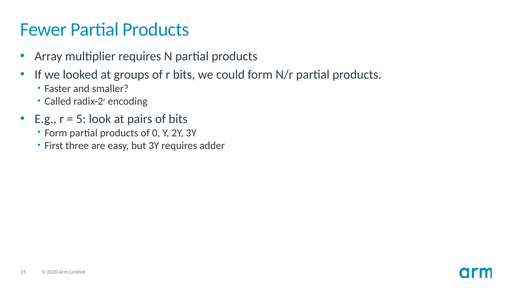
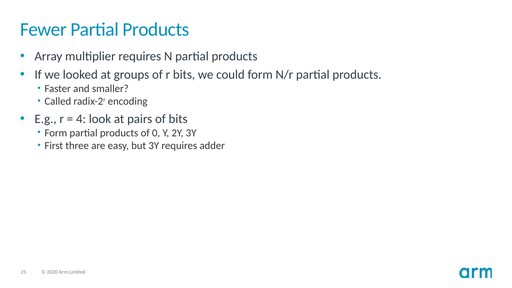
5: 5 -> 4 (81, 119)
